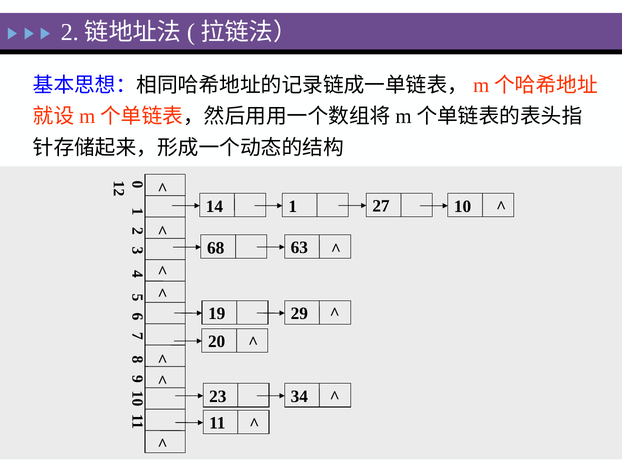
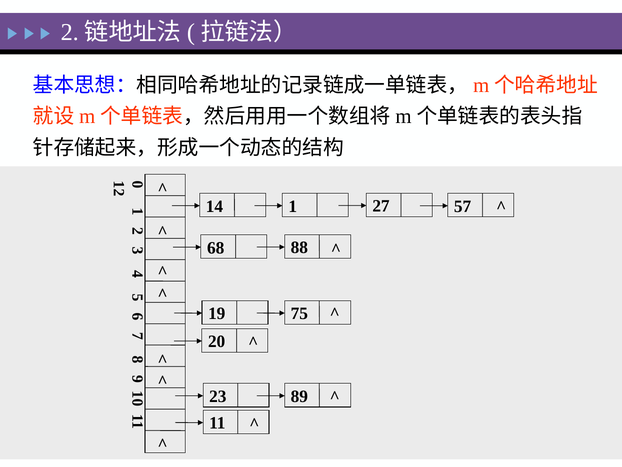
10: 10 -> 57 (463, 206)
63: 63 -> 88 (299, 247)
29: 29 -> 75 (299, 313)
34: 34 -> 89 (299, 396)
